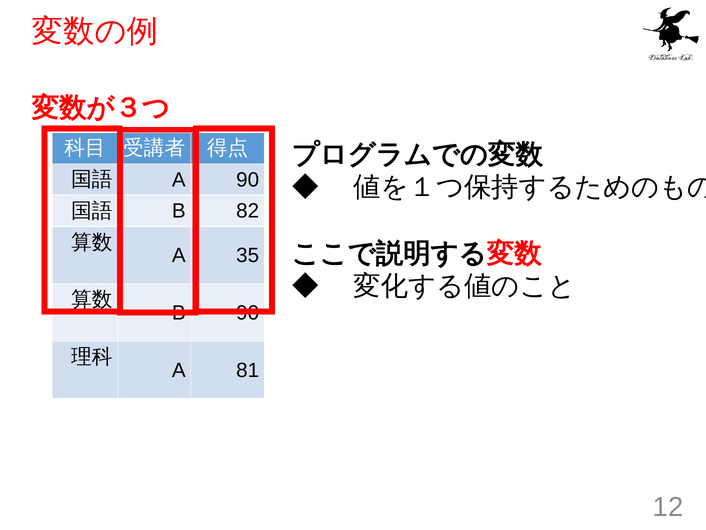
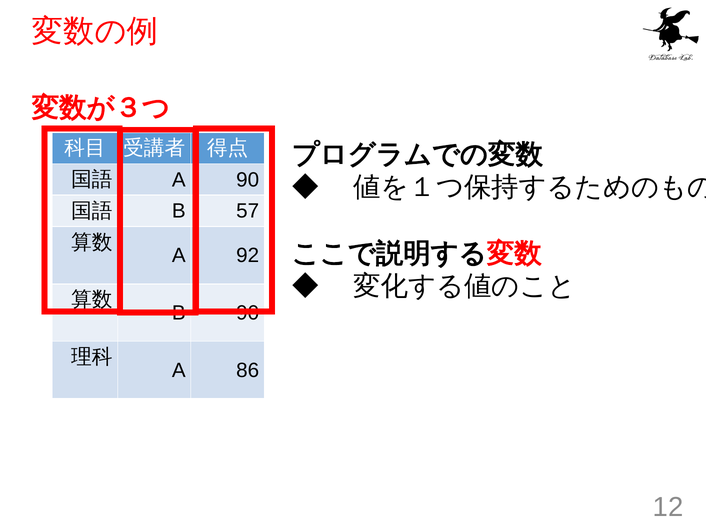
82: 82 -> 57 (248, 211)
35: 35 -> 92 (248, 255)
81: 81 -> 86 (248, 370)
